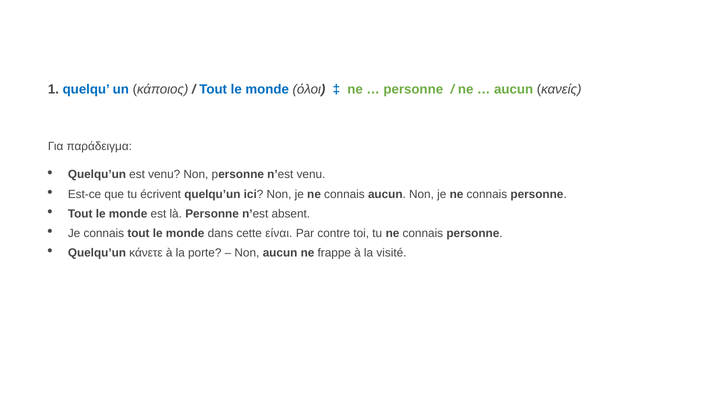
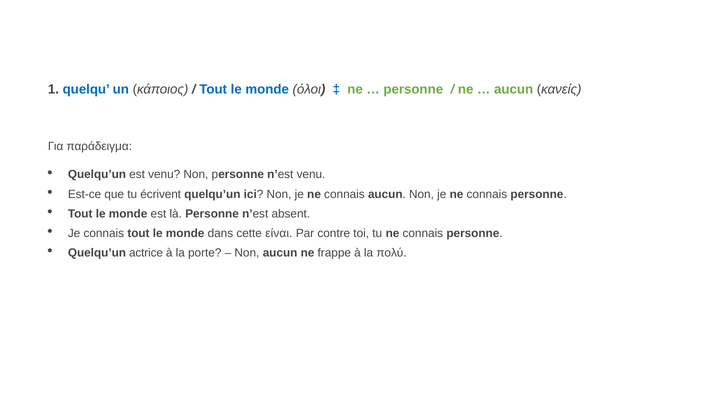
κάνετε: κάνετε -> actrice (146, 253)
visité: visité -> πολύ (391, 253)
